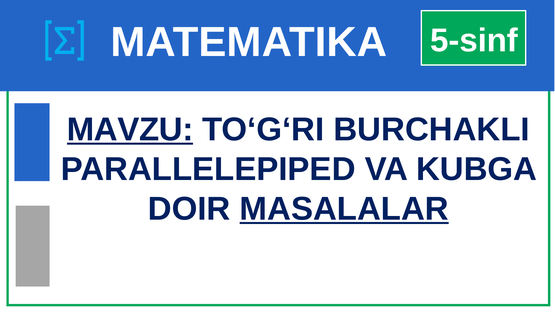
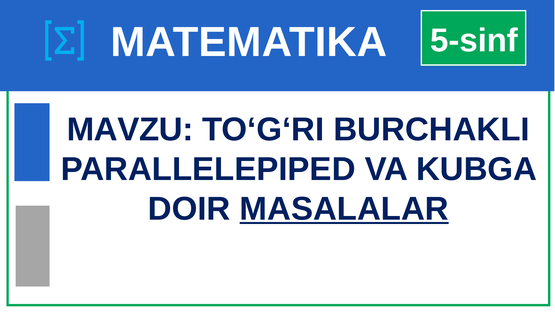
MAVZU underline: present -> none (130, 130)
